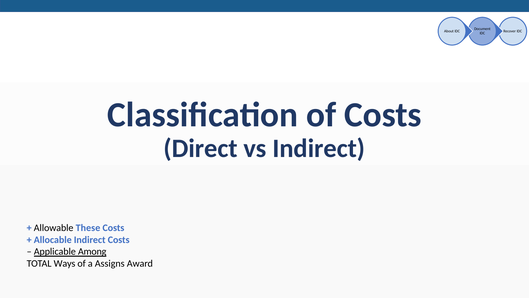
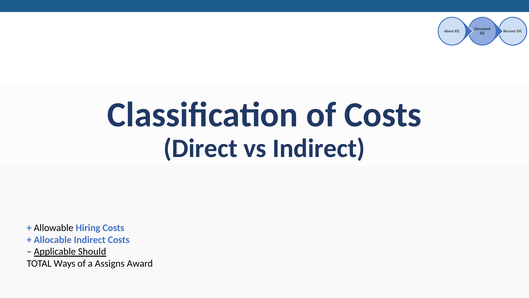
These: These -> Hiring (88, 228)
Among: Among -> Should (92, 251)
